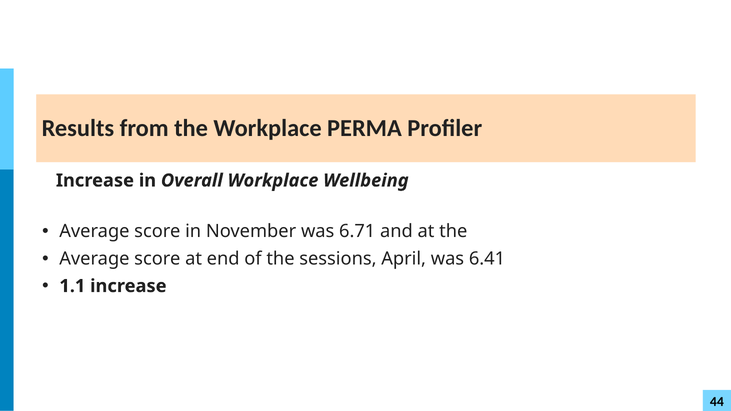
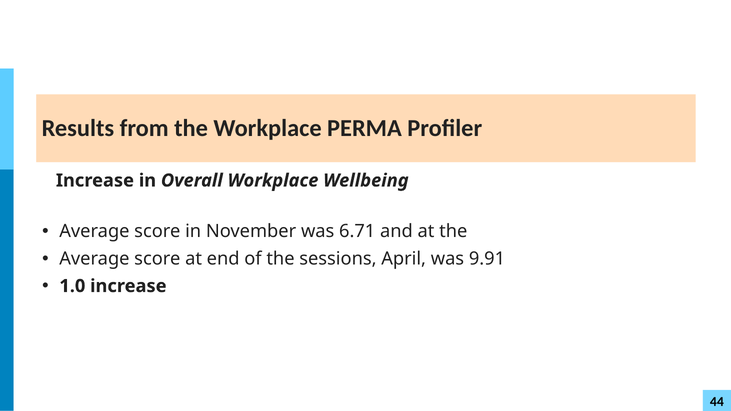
6.41: 6.41 -> 9.91 (487, 259)
1.1: 1.1 -> 1.0 (72, 286)
